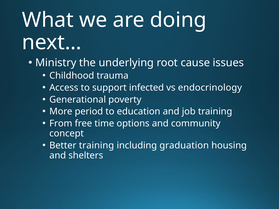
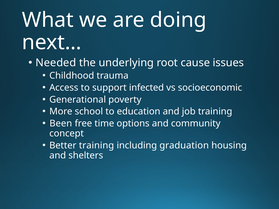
Ministry: Ministry -> Needed (56, 63)
endocrinology: endocrinology -> socioeconomic (210, 88)
period: period -> school (89, 112)
From: From -> Been (61, 124)
